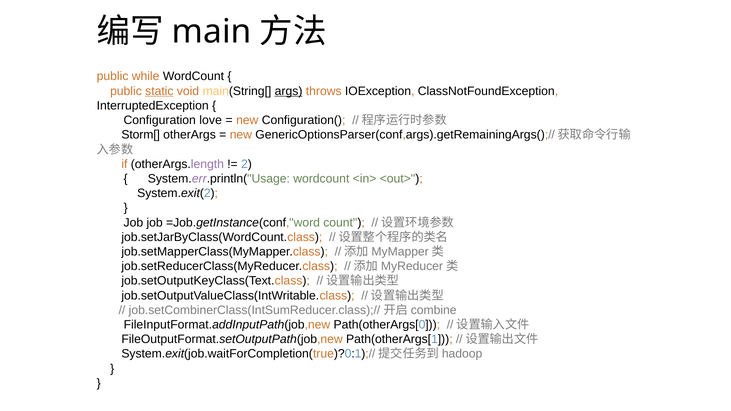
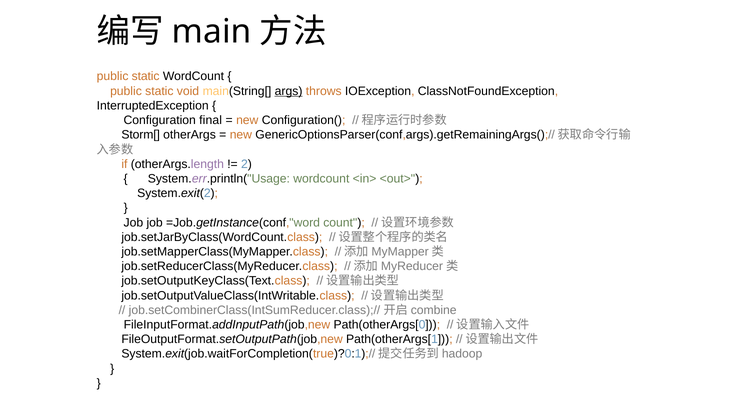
while: while -> static (146, 76)
static underline: present -> none (159, 91)
love: love -> final (211, 120)
